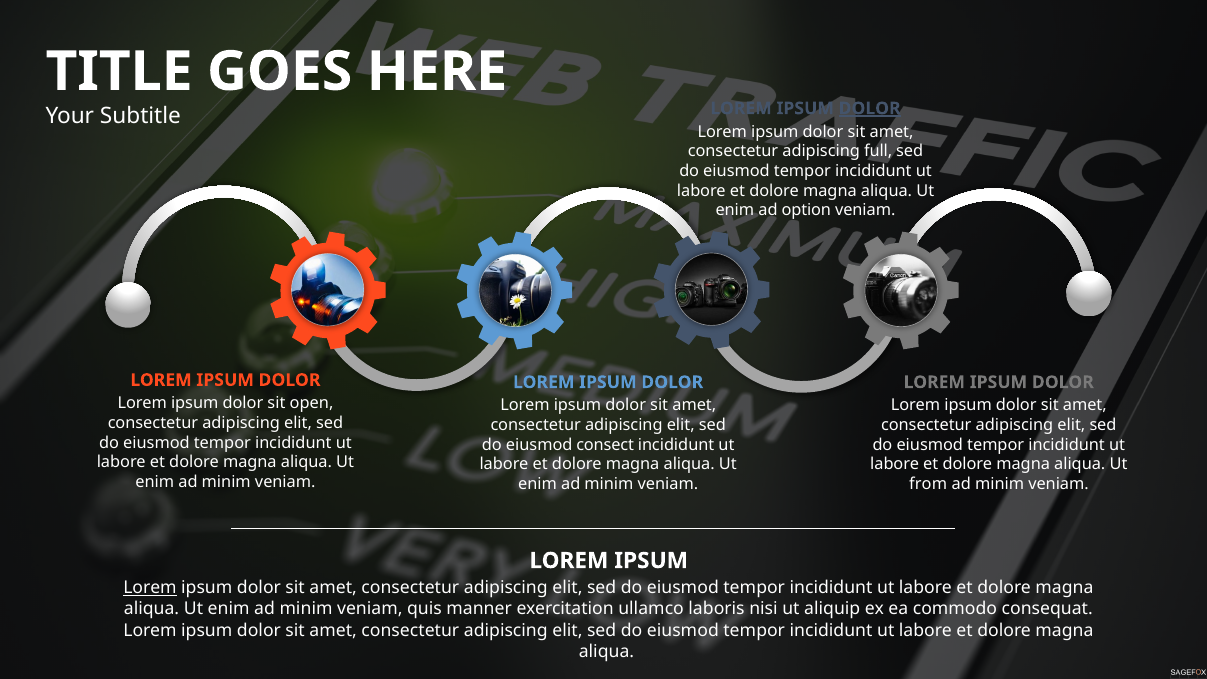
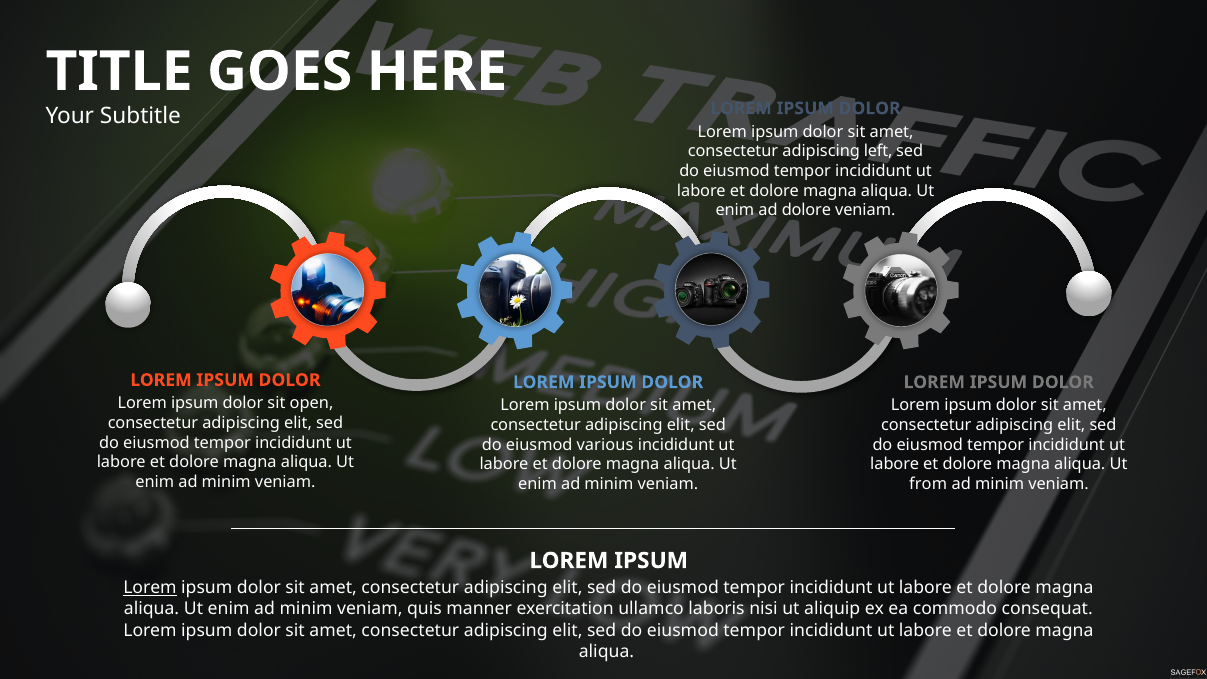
DOLOR underline: present -> none (870, 108)
full: full -> left (878, 151)
ad option: option -> dolore (806, 210)
consect: consect -> various (605, 445)
